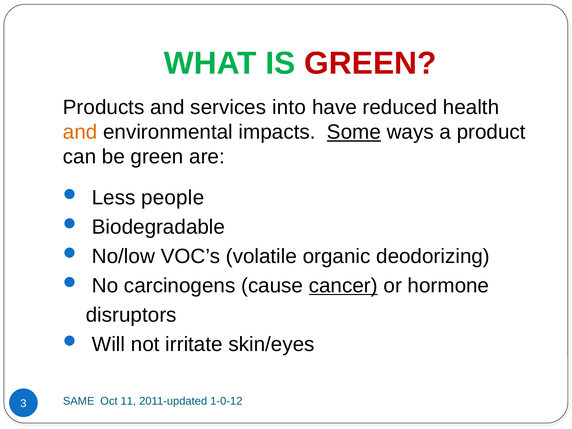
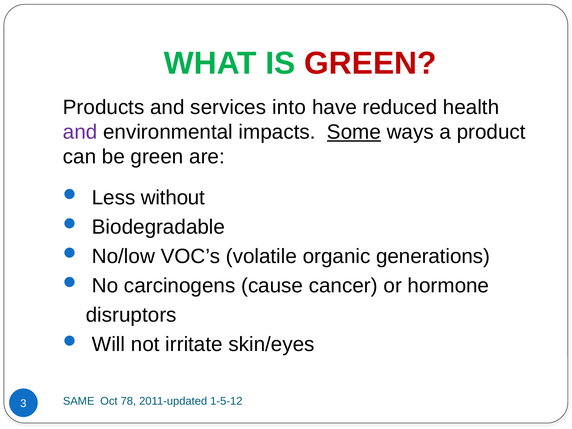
and colour: orange -> purple (80, 132)
people: people -> without (173, 198)
deodorizing: deodorizing -> generations (433, 256)
cancer underline: present -> none (343, 286)
11: 11 -> 78 (128, 401)
1-0-12: 1-0-12 -> 1-5-12 (226, 401)
